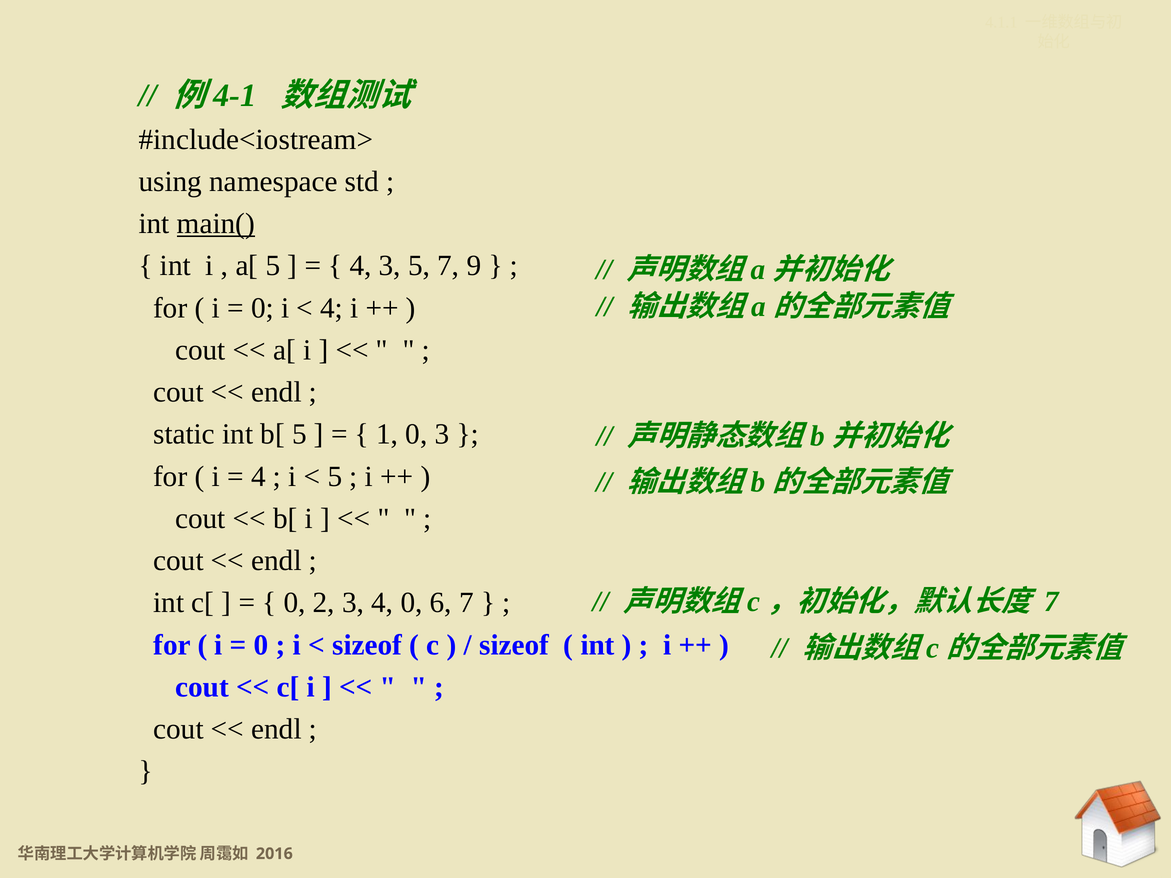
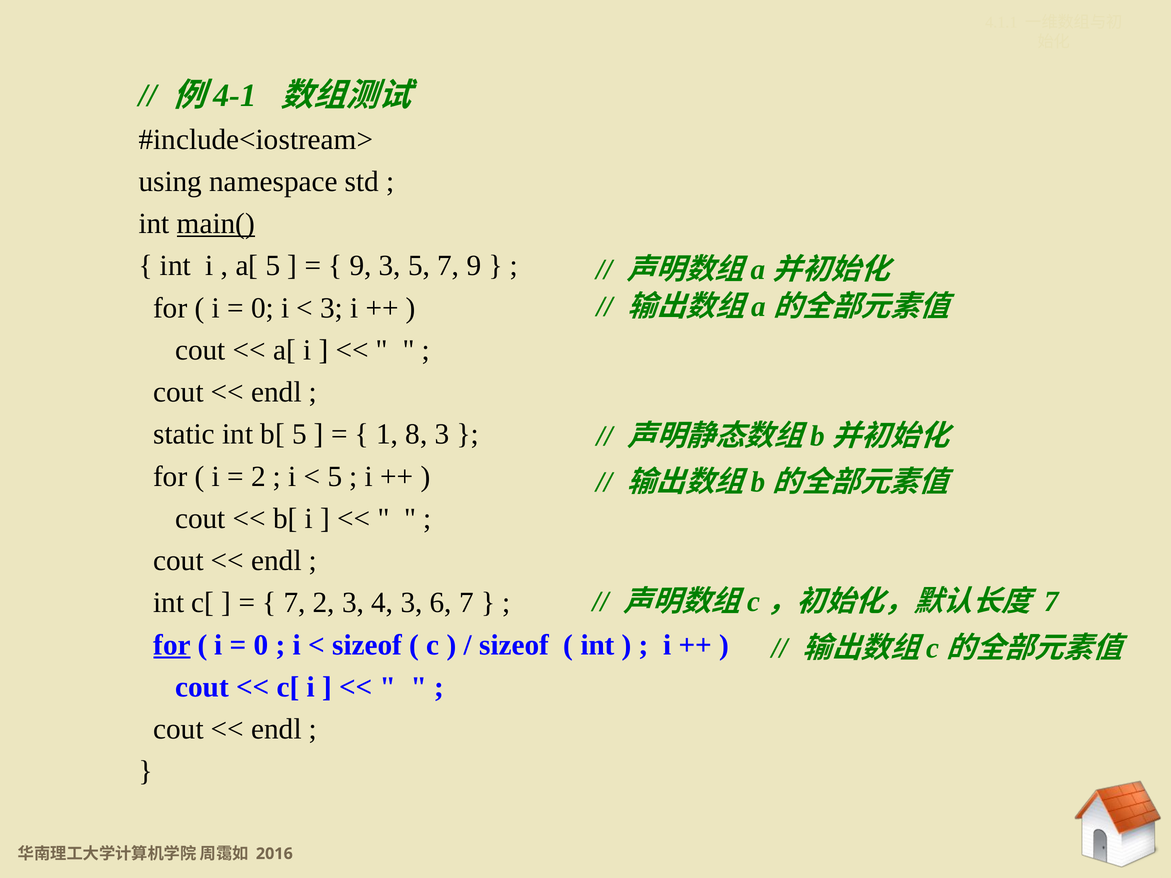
4: 4 -> 9 (361, 266)
4: 4 -> 3 (332, 308)
1 0: 0 -> 8 (416, 434)
4: 4 -> 2 (258, 477)
0: 0 -> 7 (295, 603)
4 0: 0 -> 3 (412, 603)
for underline: none -> present (172, 645)
